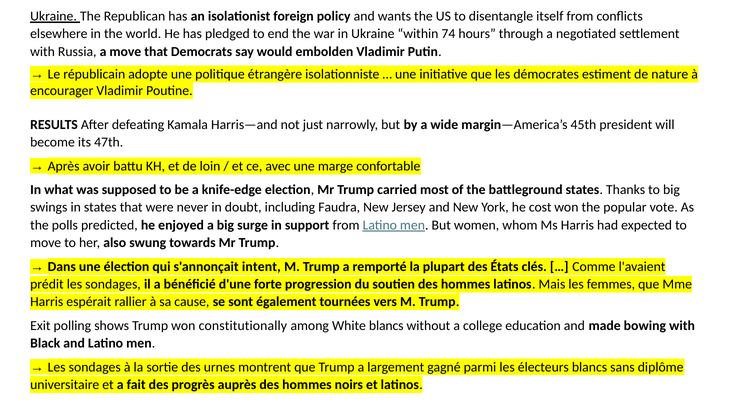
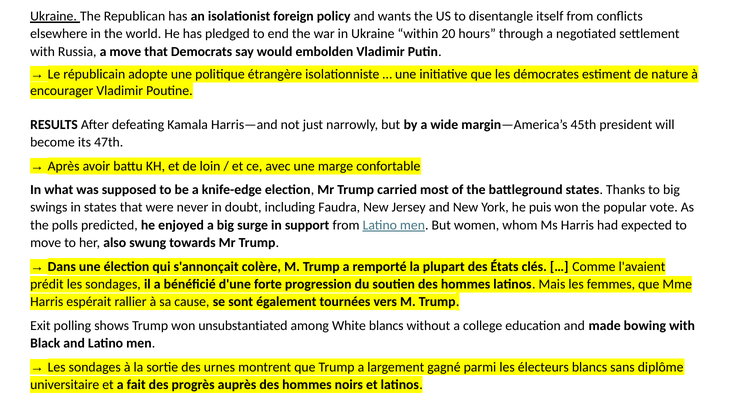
74: 74 -> 20 (448, 34)
cost: cost -> puis (540, 207)
intent: intent -> colère (261, 267)
constitutionally: constitutionally -> unsubstantiated (243, 325)
